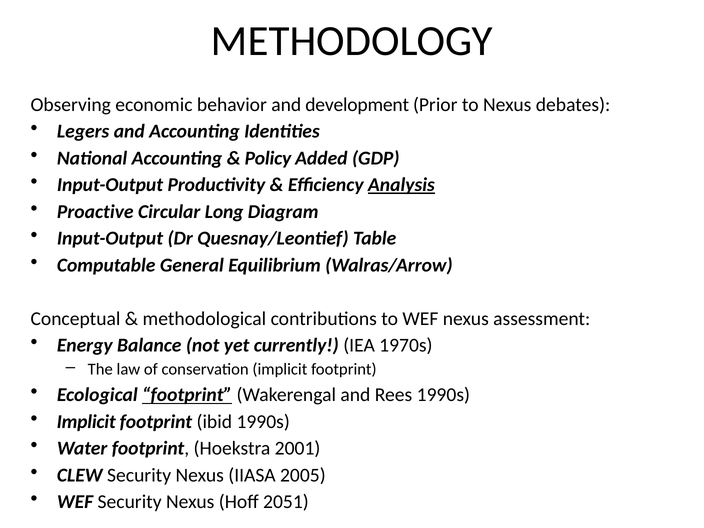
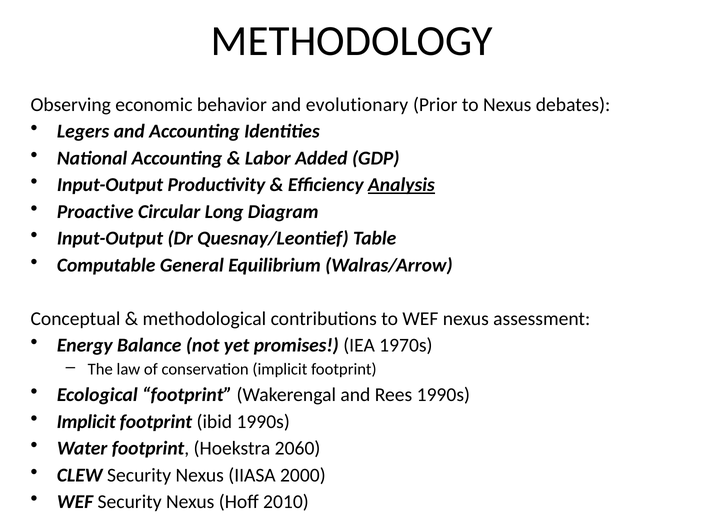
development: development -> evolutionary (357, 105)
Policy: Policy -> Labor (268, 158)
currently: currently -> promises (296, 345)
footprint underline: present -> none (187, 395)
2001: 2001 -> 2060 (298, 448)
2005: 2005 -> 2000 (303, 475)
2051: 2051 -> 2010 (286, 502)
